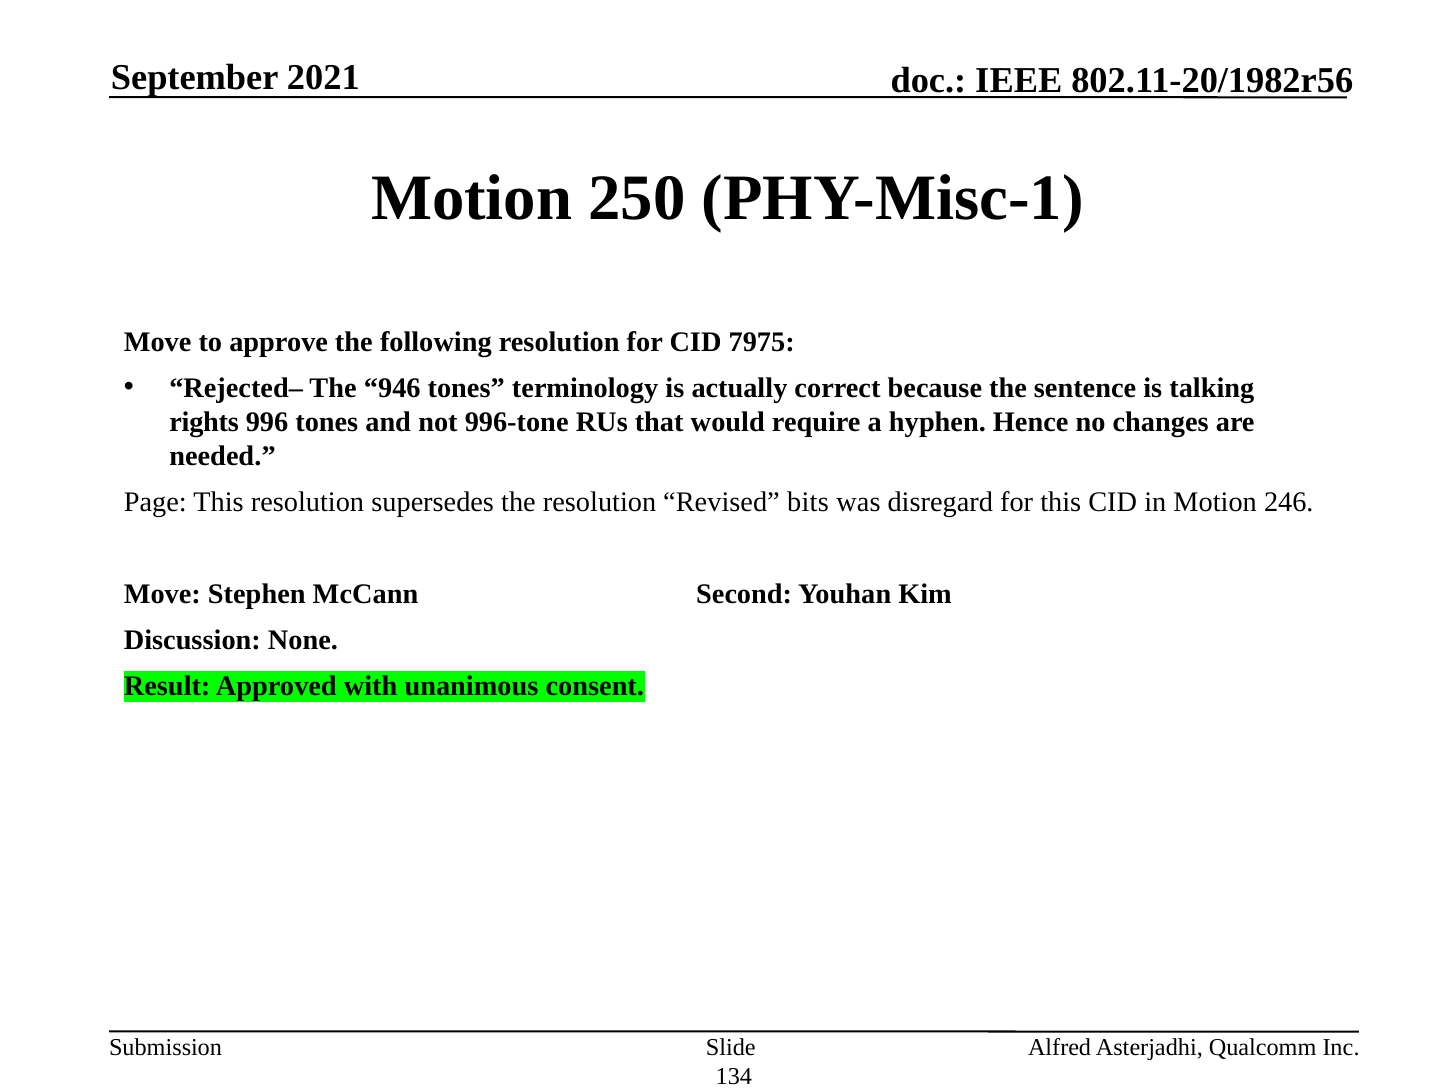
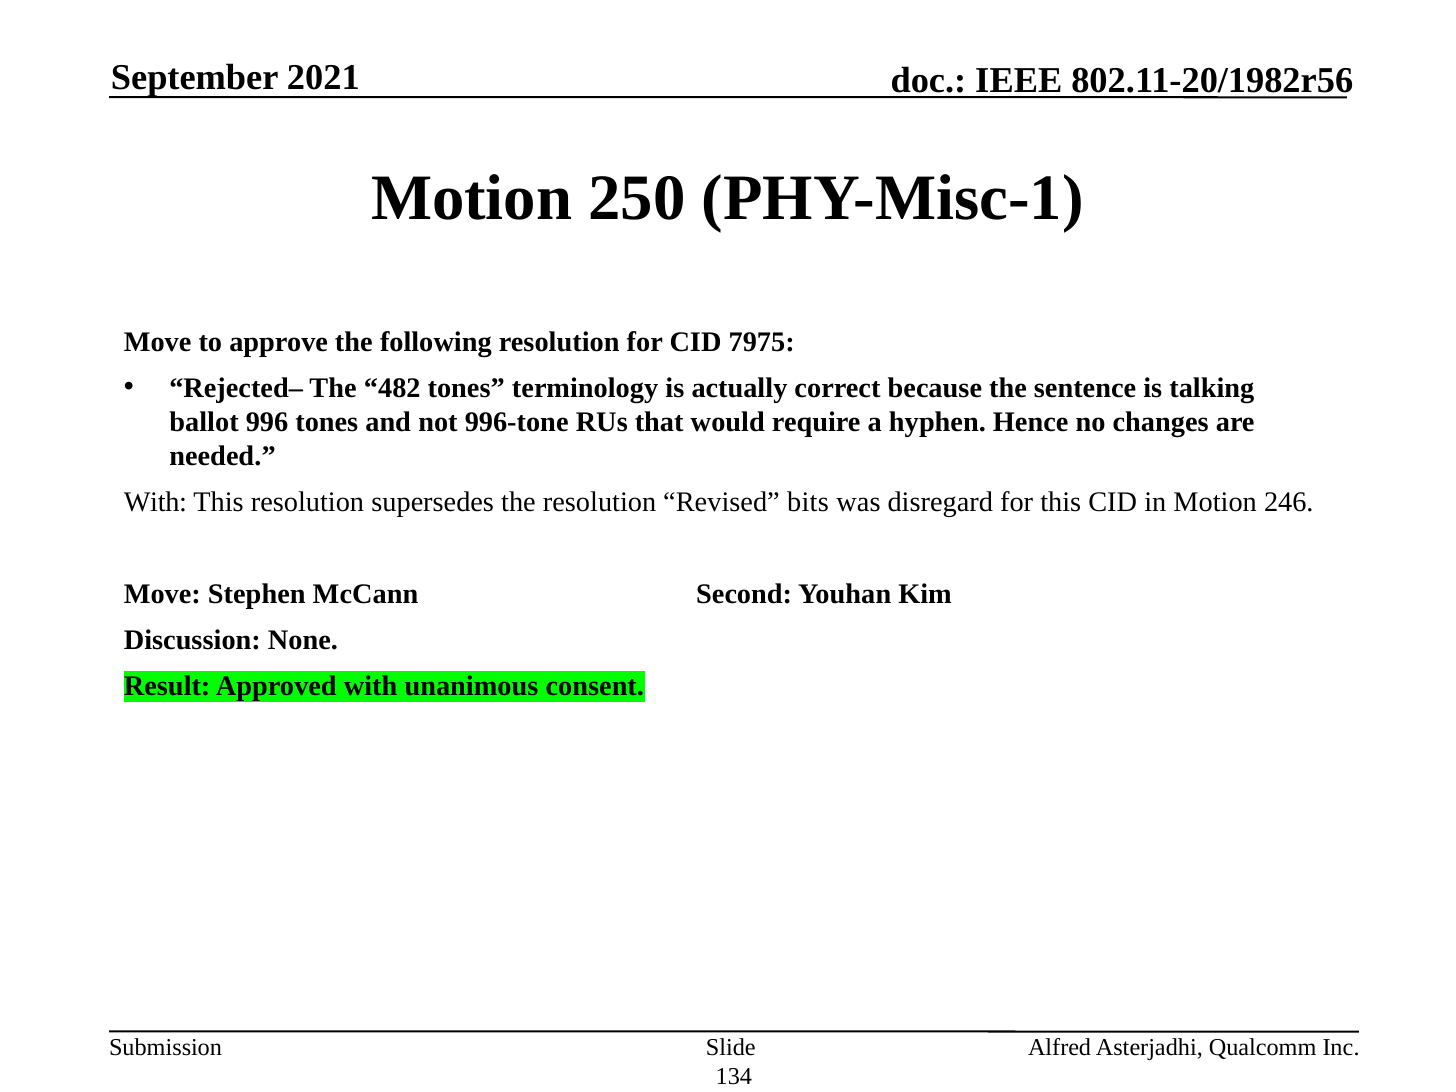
946: 946 -> 482 (392, 388)
rights: rights -> ballot (204, 422)
Page: Page -> With (155, 502)
